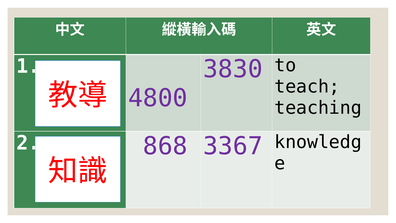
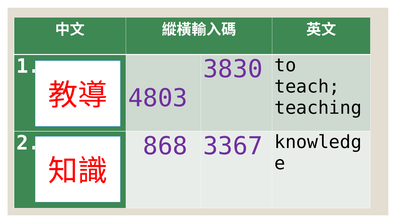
4800: 4800 -> 4803 (158, 98)
